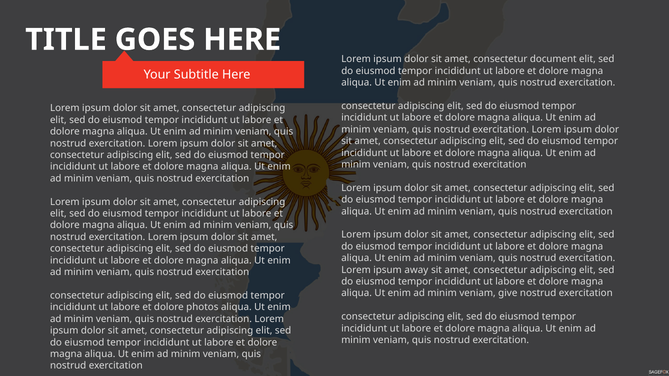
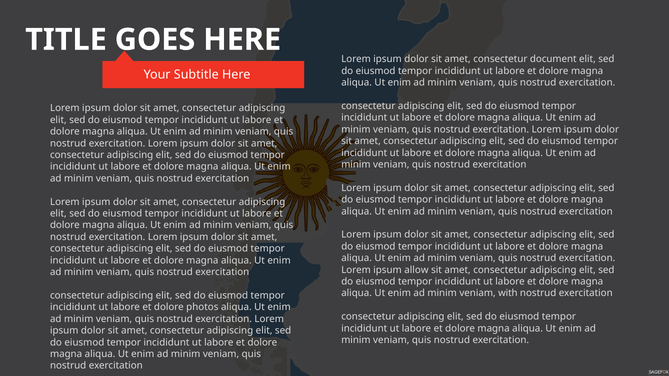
away: away -> allow (416, 270)
give: give -> with (508, 294)
